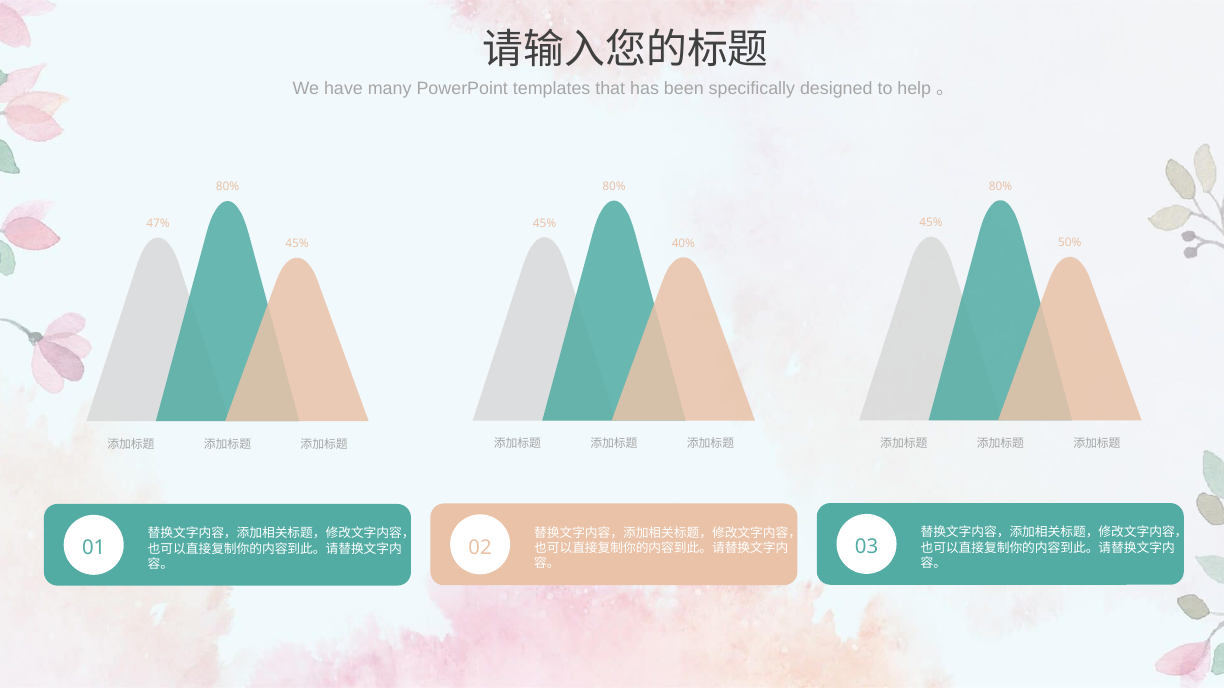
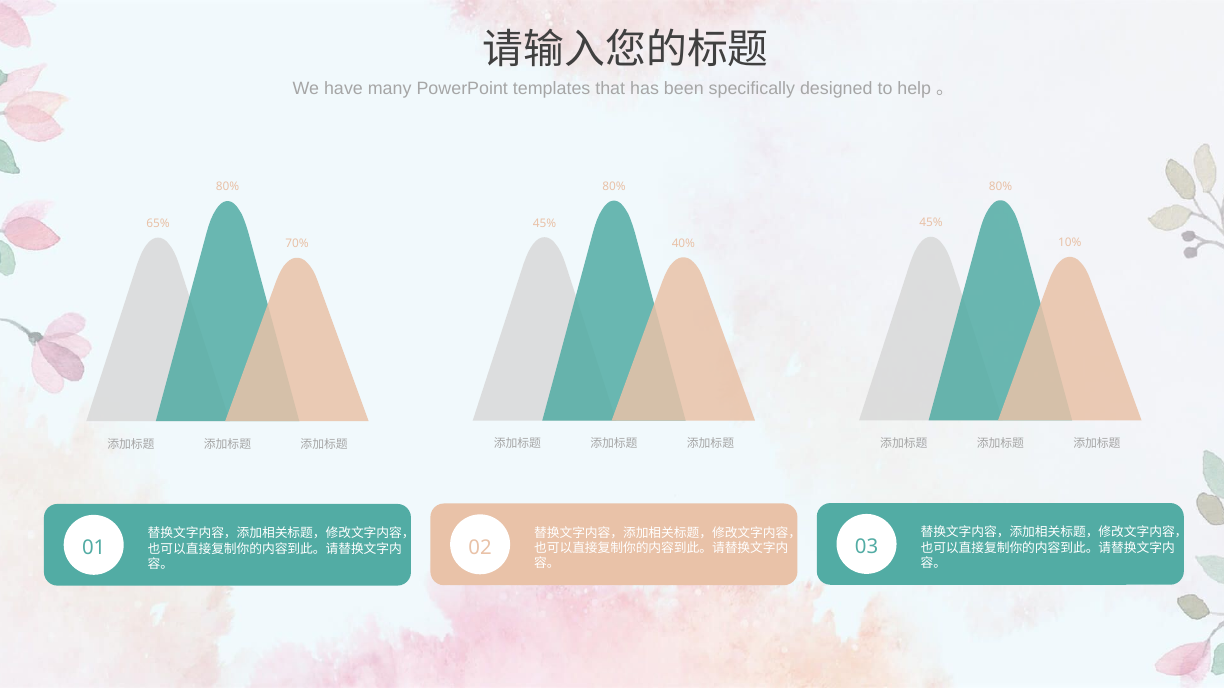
47%: 47% -> 65% (158, 224)
50%: 50% -> 10% (1070, 243)
45%: 45% -> 70% (297, 244)
